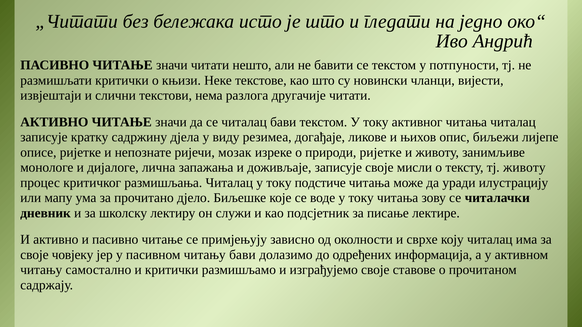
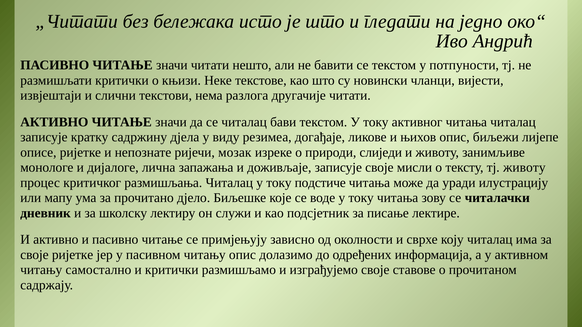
природи ријетке: ријетке -> слиједи (381, 153)
своје човјеку: човјеку -> ријетке (73, 255)
читању бави: бави -> опис (242, 255)
